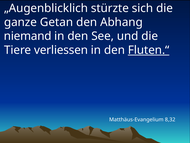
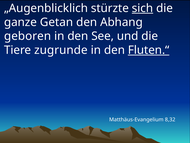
sich underline: none -> present (142, 8)
niemand: niemand -> geboren (28, 36)
verliessen: verliessen -> zugrunde (61, 50)
